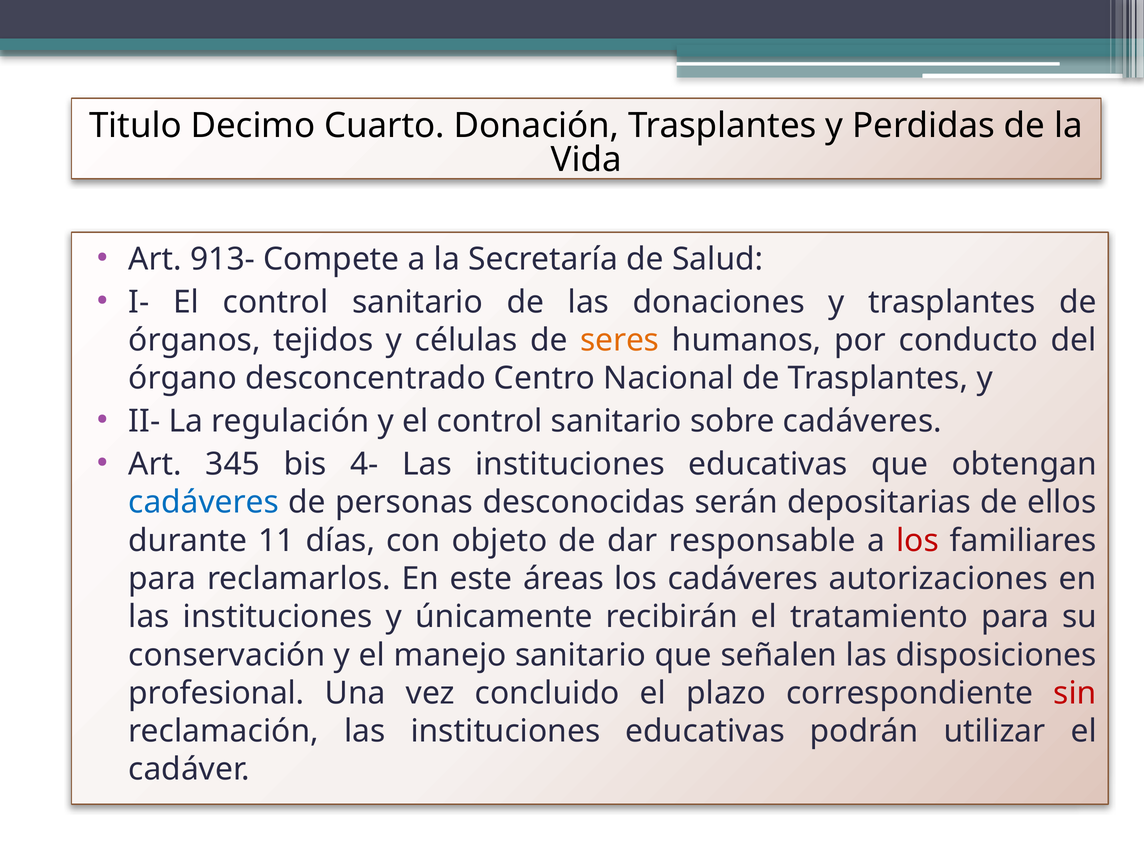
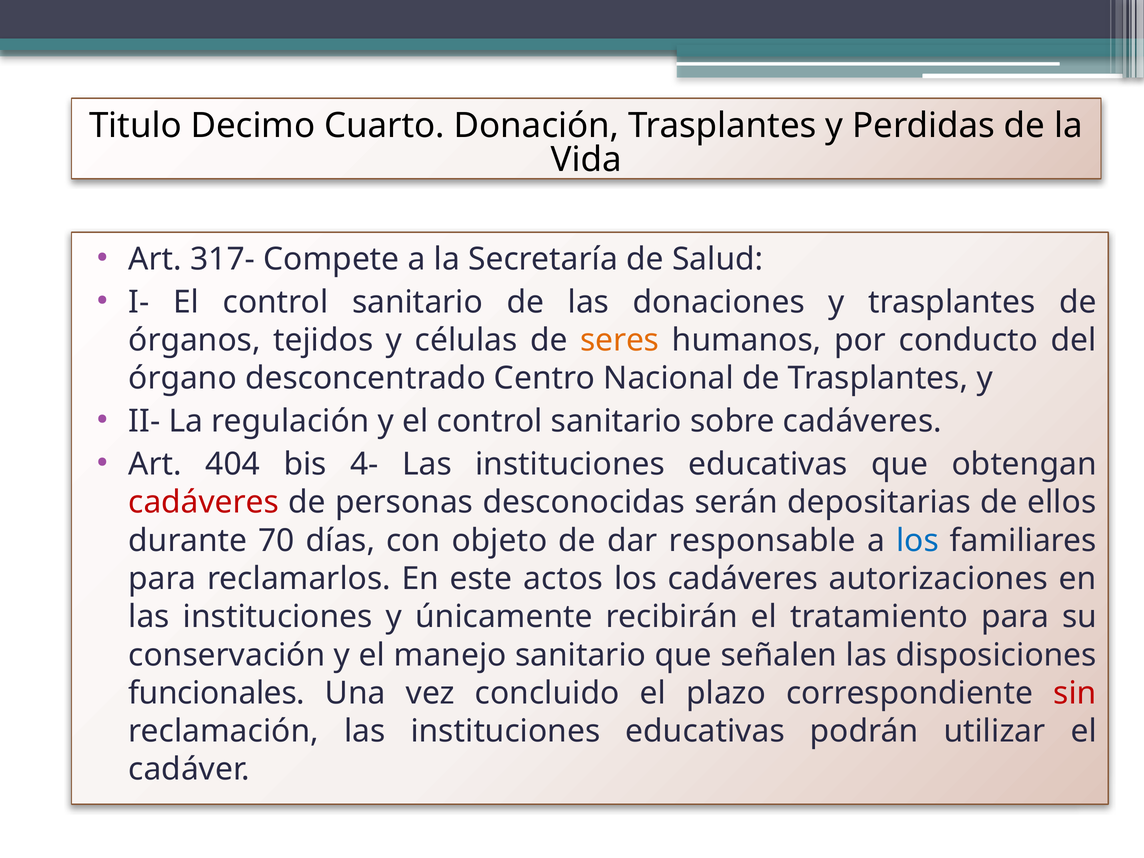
913-: 913- -> 317- (223, 259)
345: 345 -> 404 (233, 464)
cadáveres colour: blue -> red (204, 502)
11: 11 -> 70 (276, 541)
los colour: red -> blue (917, 541)
áreas: áreas -> actos (563, 579)
profesional: profesional -> funcionales (217, 693)
